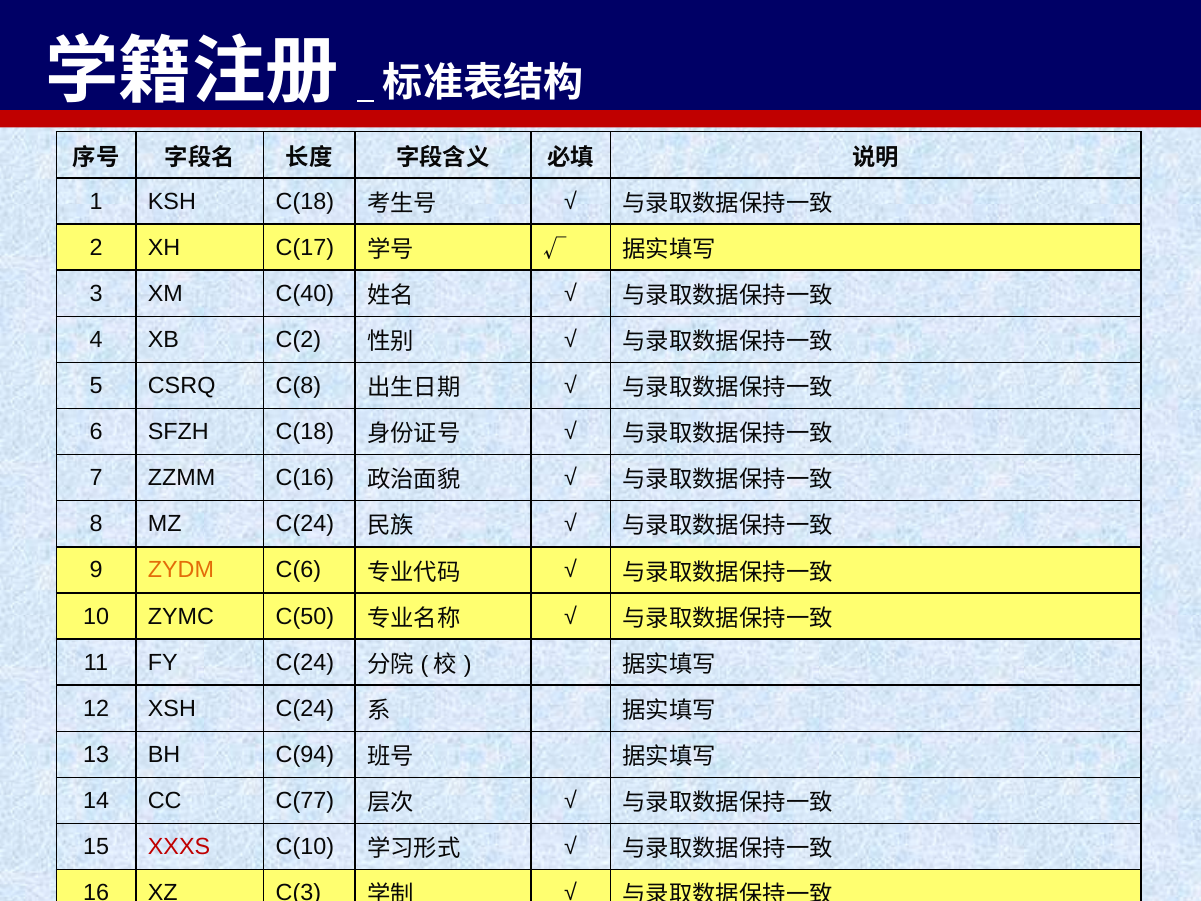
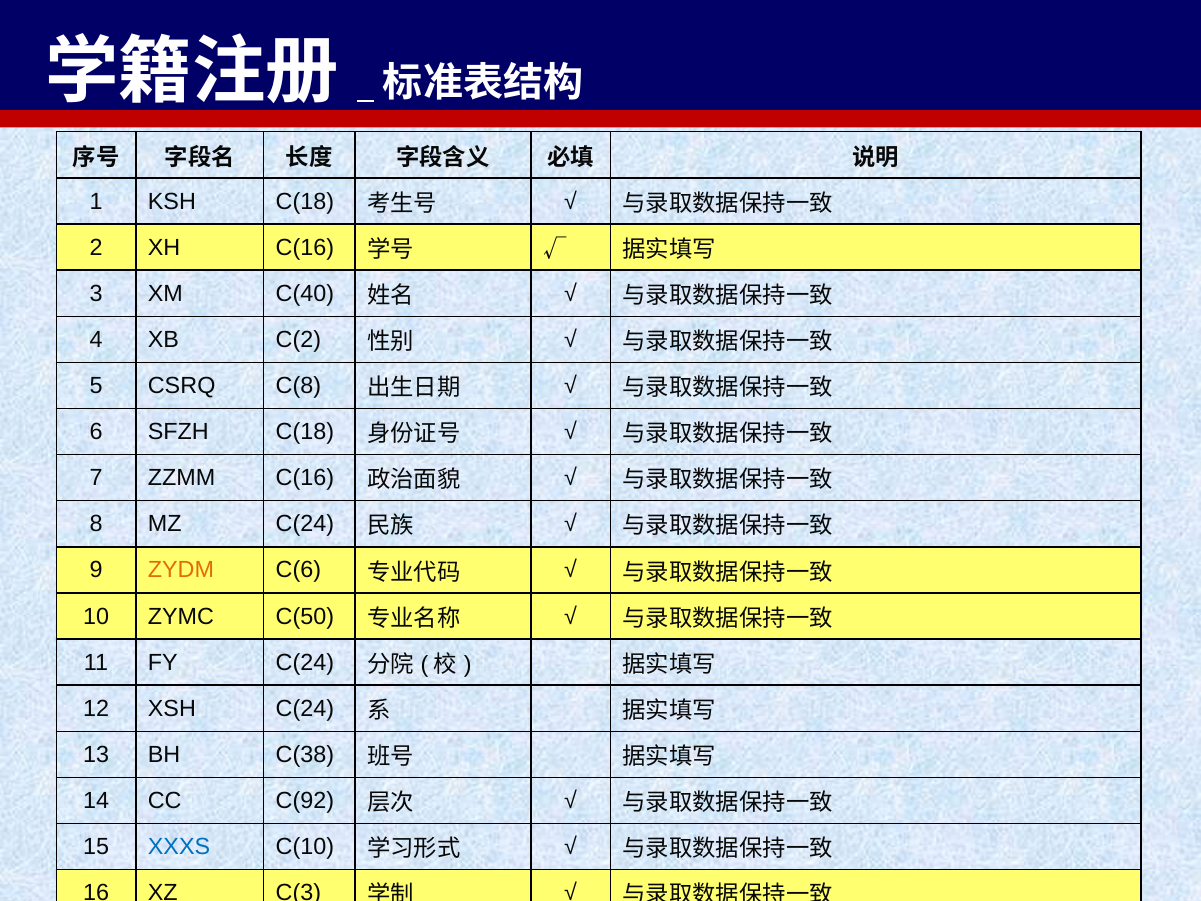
XH C(17: C(17 -> C(16 (305, 247)
C(94: C(94 -> C(38 (305, 755)
C(77: C(77 -> C(92 (305, 801)
XXXS colour: red -> blue (179, 847)
